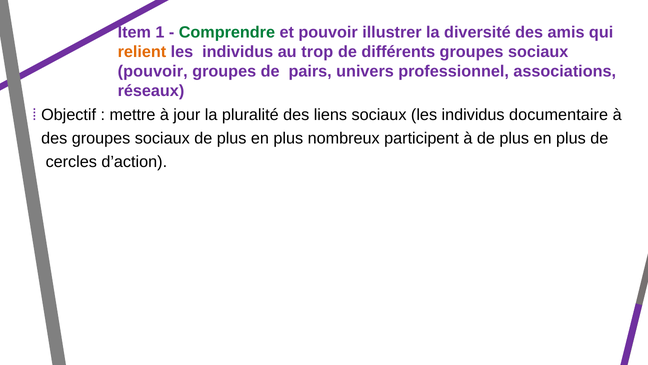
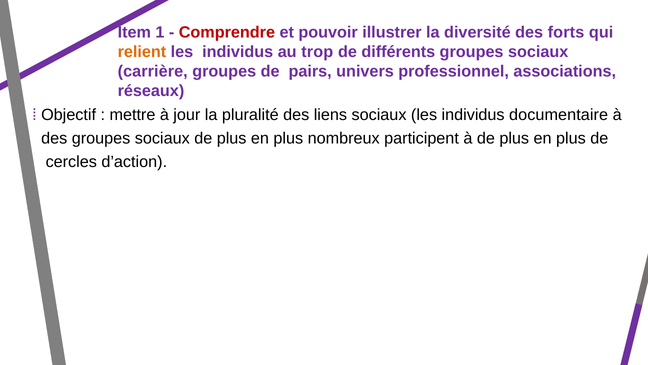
Comprendre colour: green -> red (227, 32)
amis: amis -> forts (566, 32)
pouvoir: pouvoir -> carrière (153, 71)
